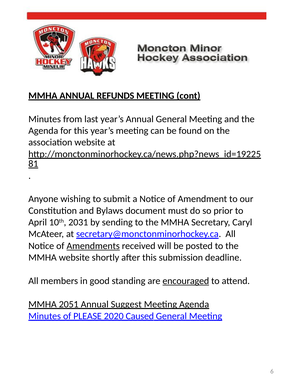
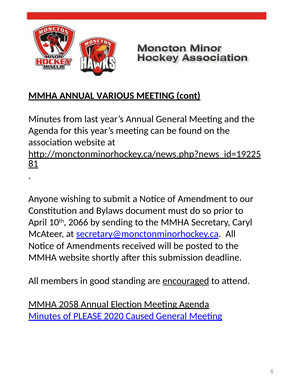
REFUNDS: REFUNDS -> VARIOUS (115, 96)
2031: 2031 -> 2066 (78, 223)
Amendments underline: present -> none (93, 246)
2051: 2051 -> 2058 (69, 304)
Suggest: Suggest -> Election (126, 304)
